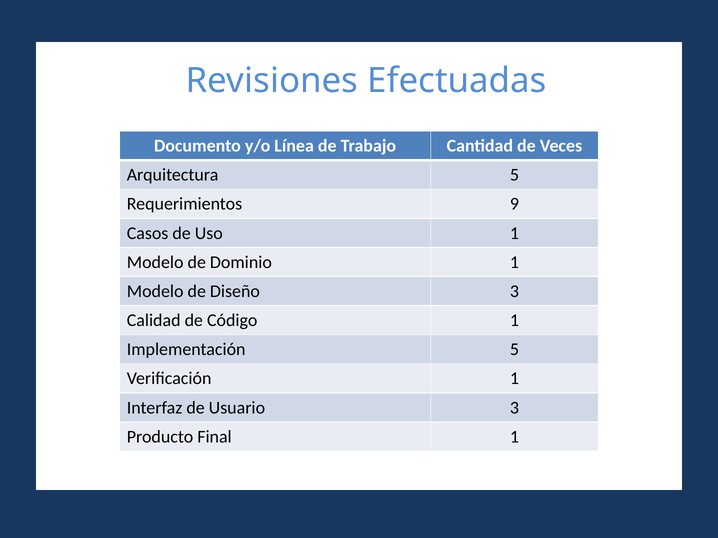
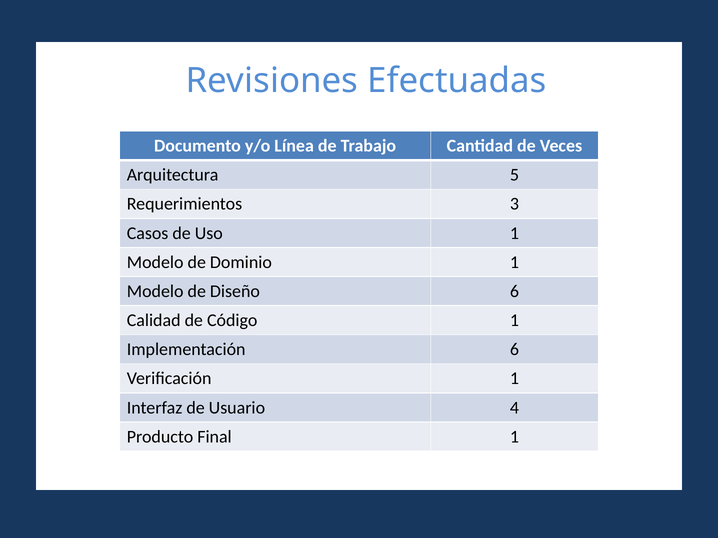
9: 9 -> 3 (515, 204)
Diseño 3: 3 -> 6 (515, 292)
Implementación 5: 5 -> 6 (515, 350)
Usuario 3: 3 -> 4 (515, 408)
